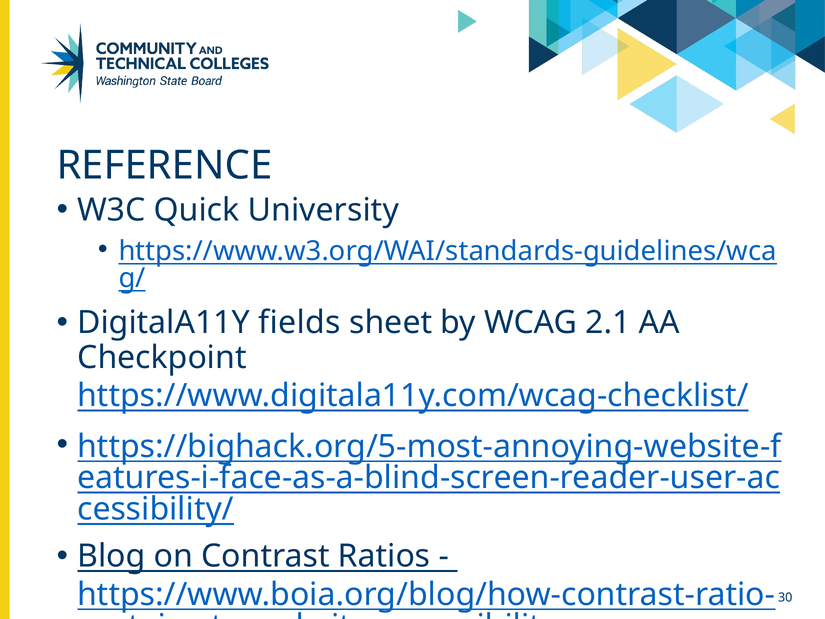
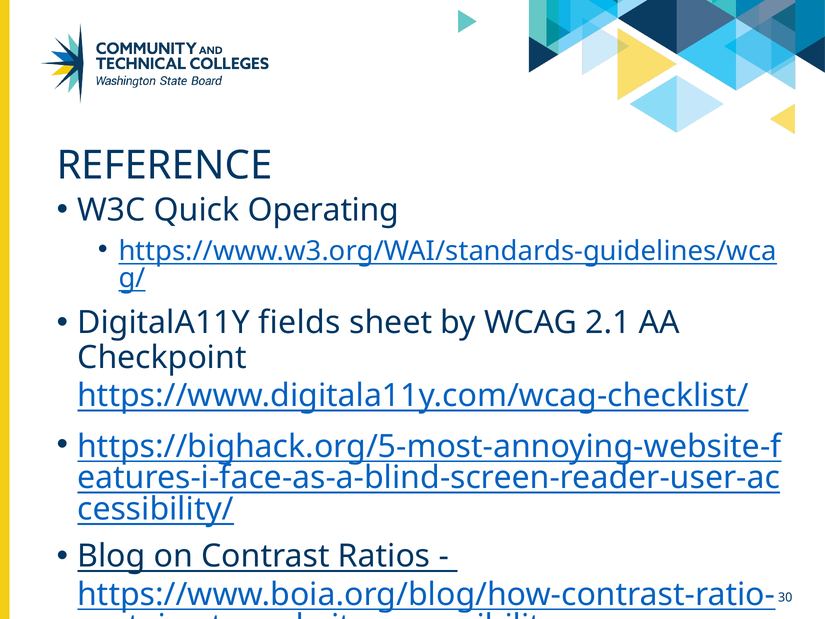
University: University -> Operating (323, 210)
